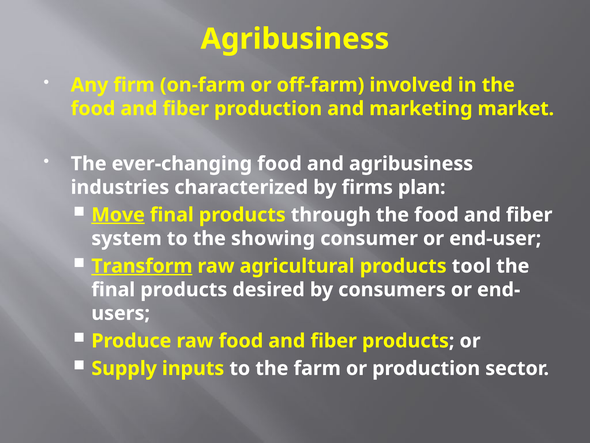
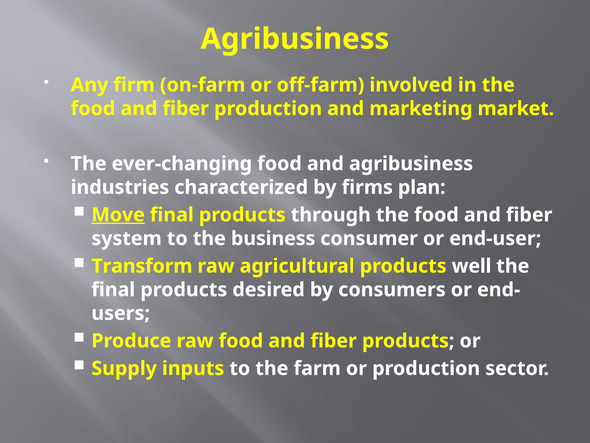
showing: showing -> business (273, 238)
Transform underline: present -> none (142, 266)
tool: tool -> well (472, 266)
